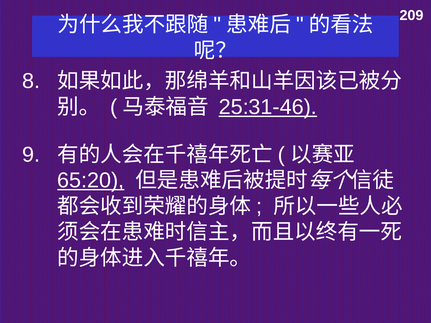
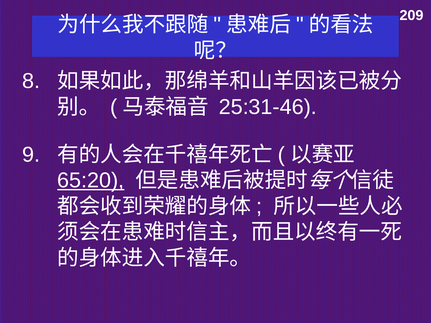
25:31-46 underline: present -> none (268, 107)
